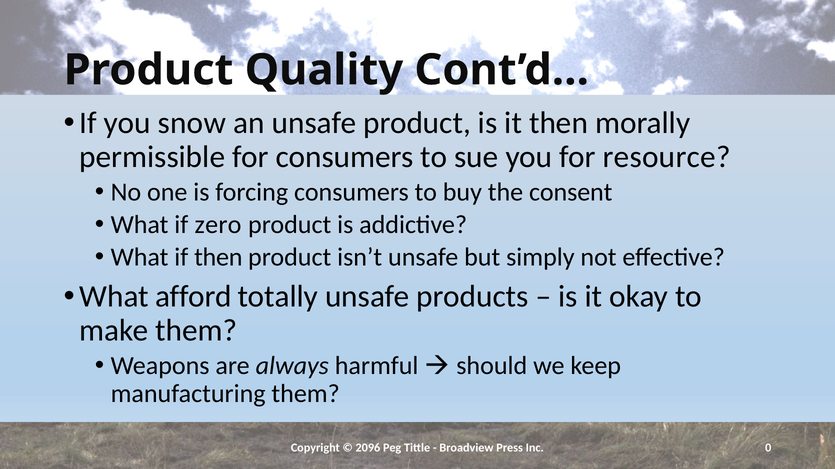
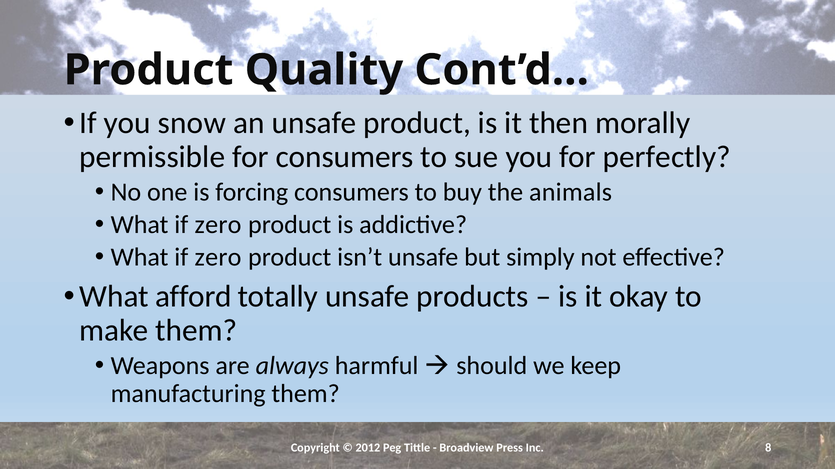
resource: resource -> perfectly (667, 157)
consent: consent -> animals (571, 192)
then: then -> zero (218, 257)
2096: 2096 -> 2012 (368, 449)
0: 0 -> 8 (768, 449)
